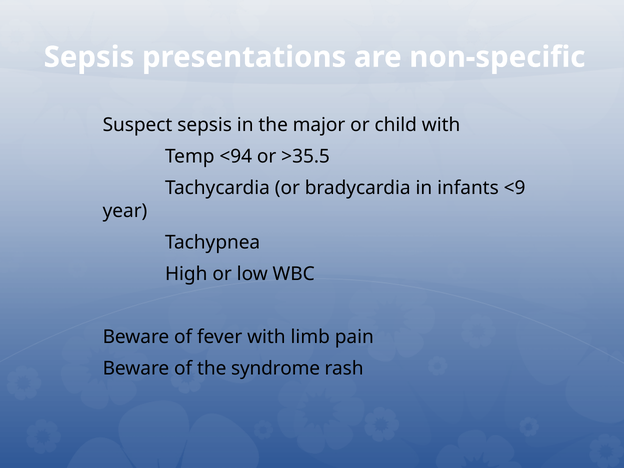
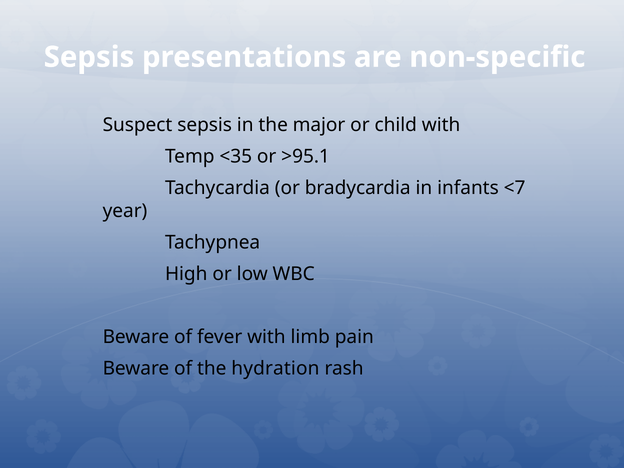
<94: <94 -> <35 (236, 157)
>35.5: >35.5 -> >95.1 (306, 157)
<9: <9 -> <7 (515, 188)
syndrome: syndrome -> hydration (275, 369)
